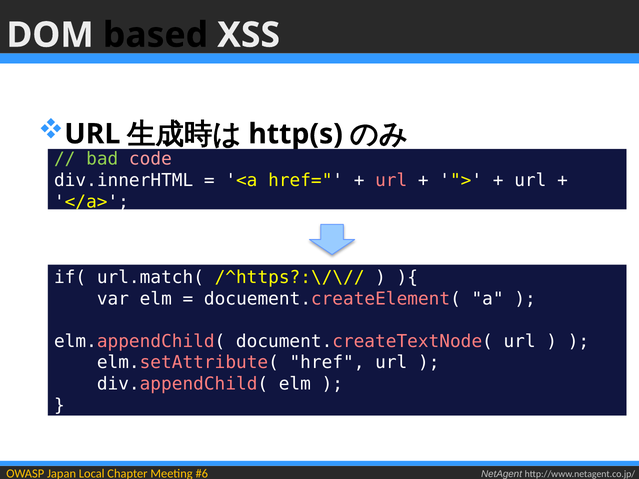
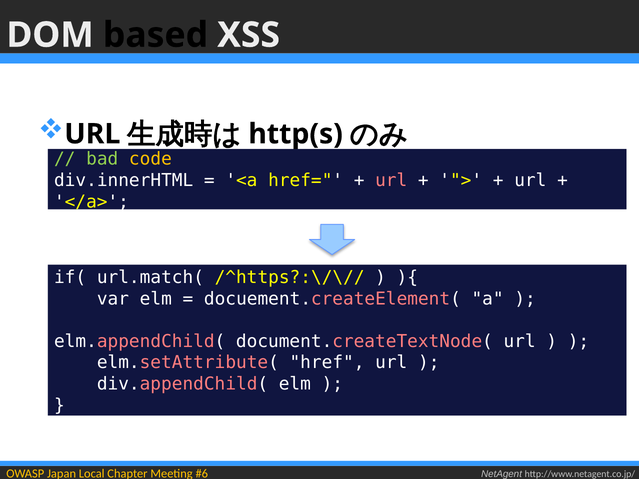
code colour: pink -> yellow (150, 159)
